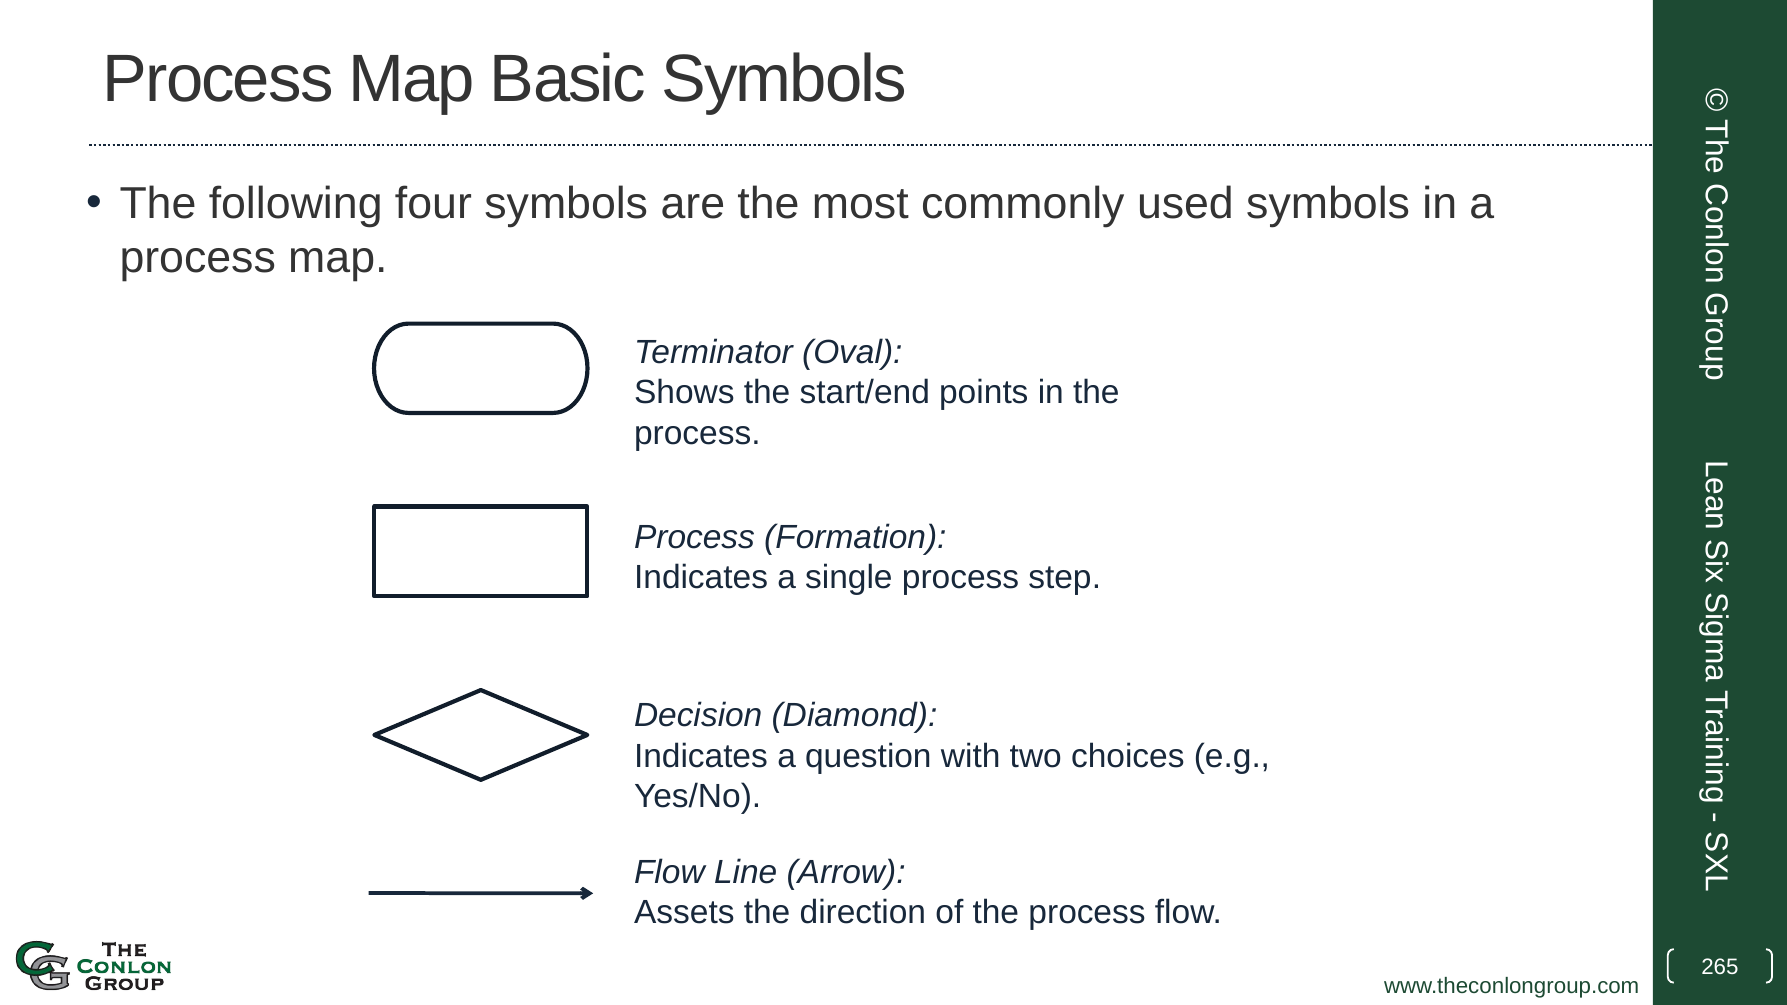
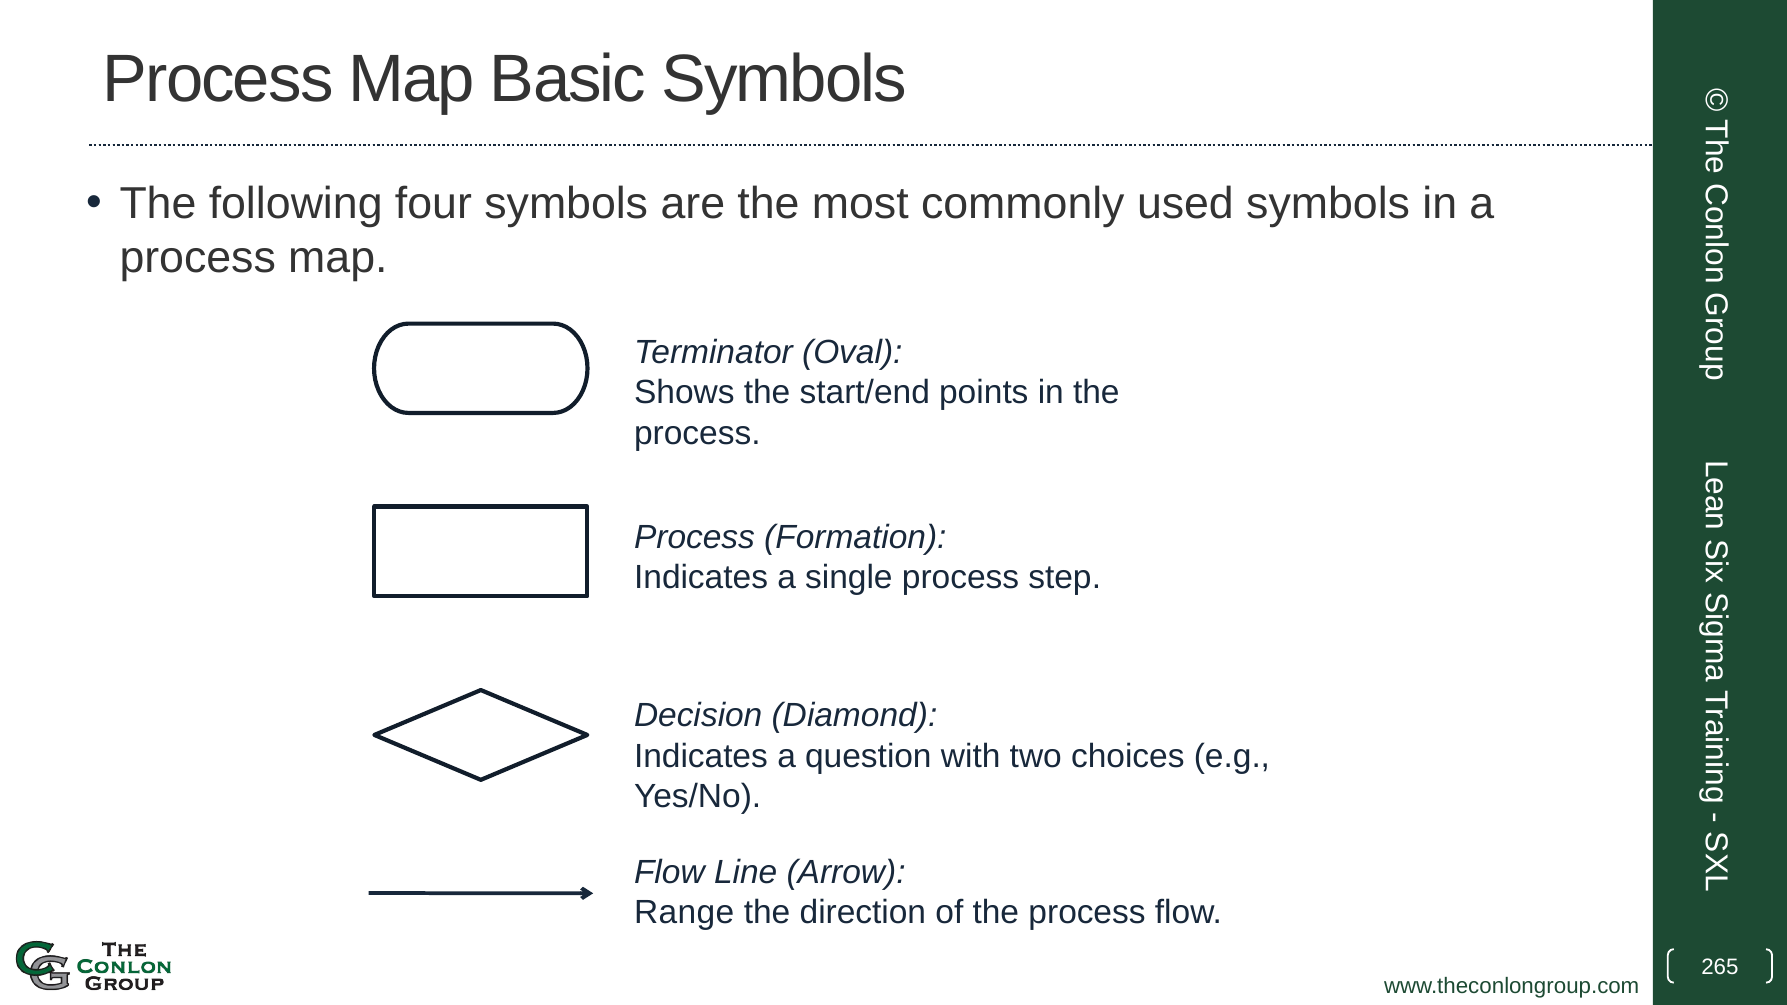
Assets: Assets -> Range (684, 913)
